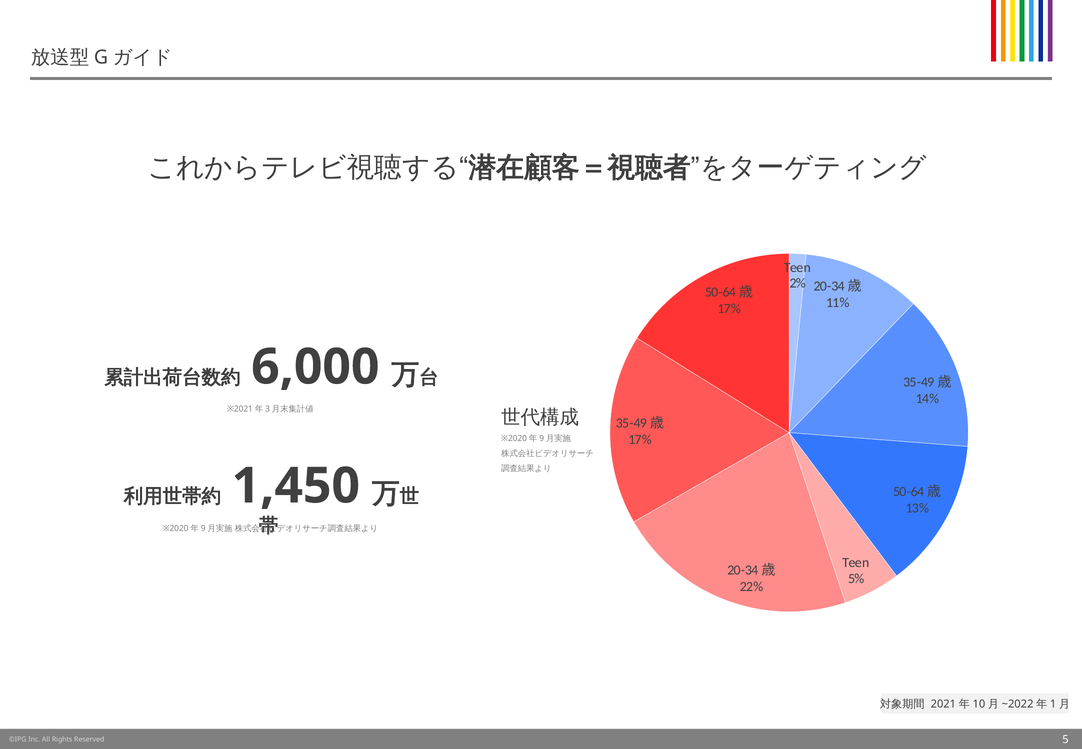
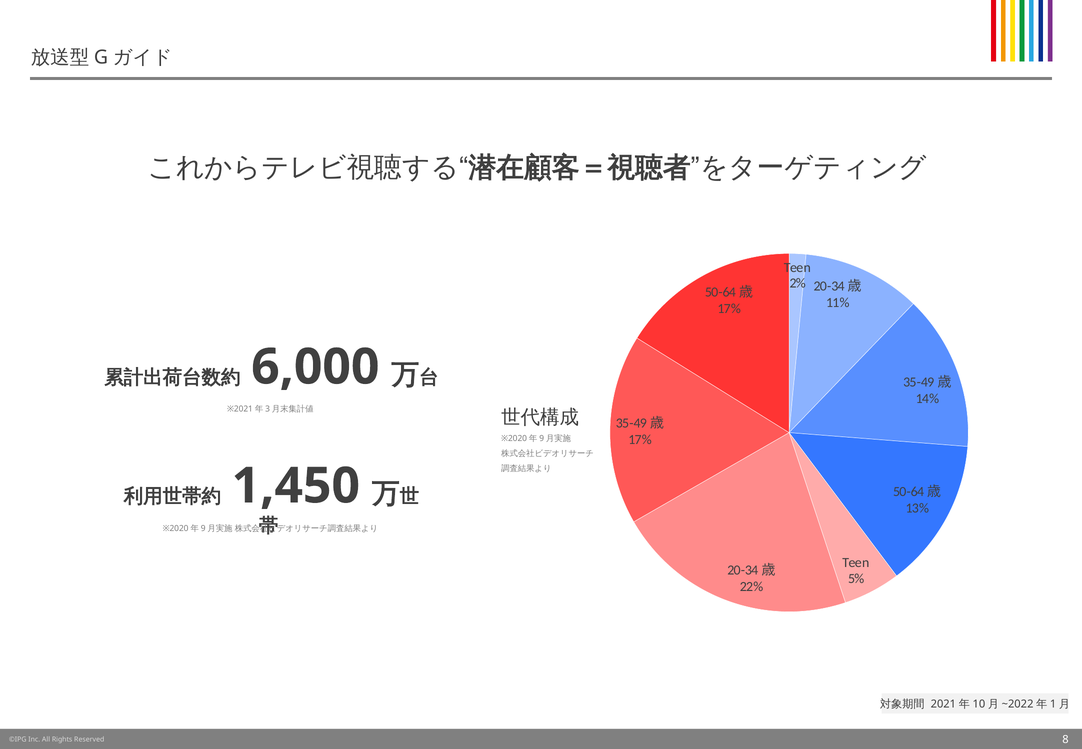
5: 5 -> 8 (1066, 740)
